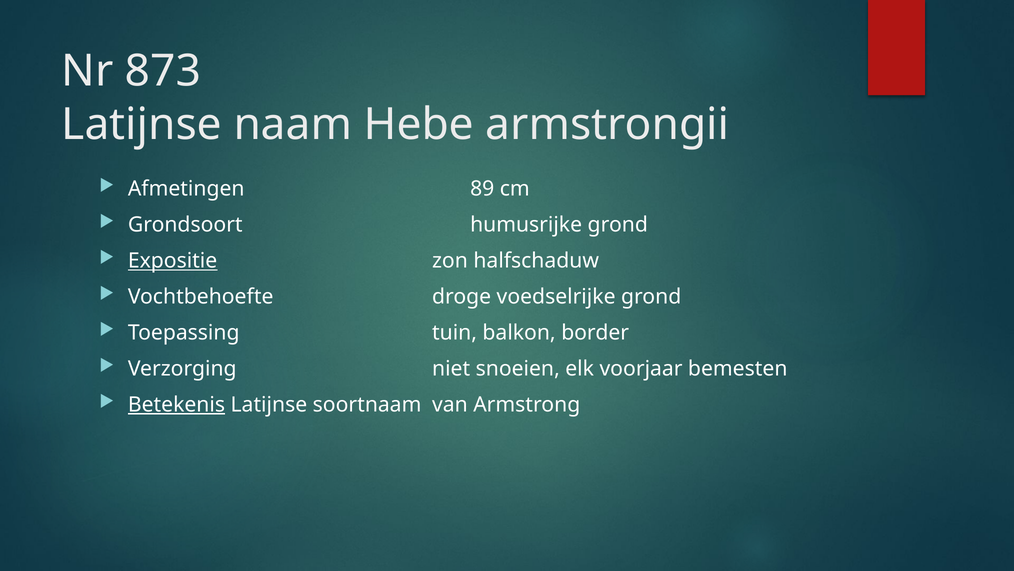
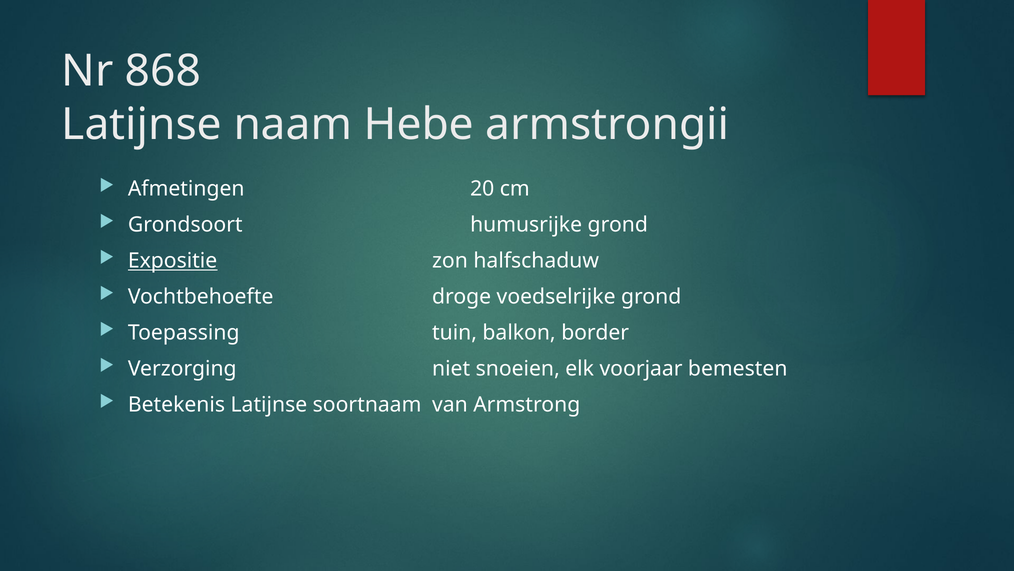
873: 873 -> 868 (163, 71)
89: 89 -> 20 (482, 189)
Betekenis underline: present -> none (176, 404)
